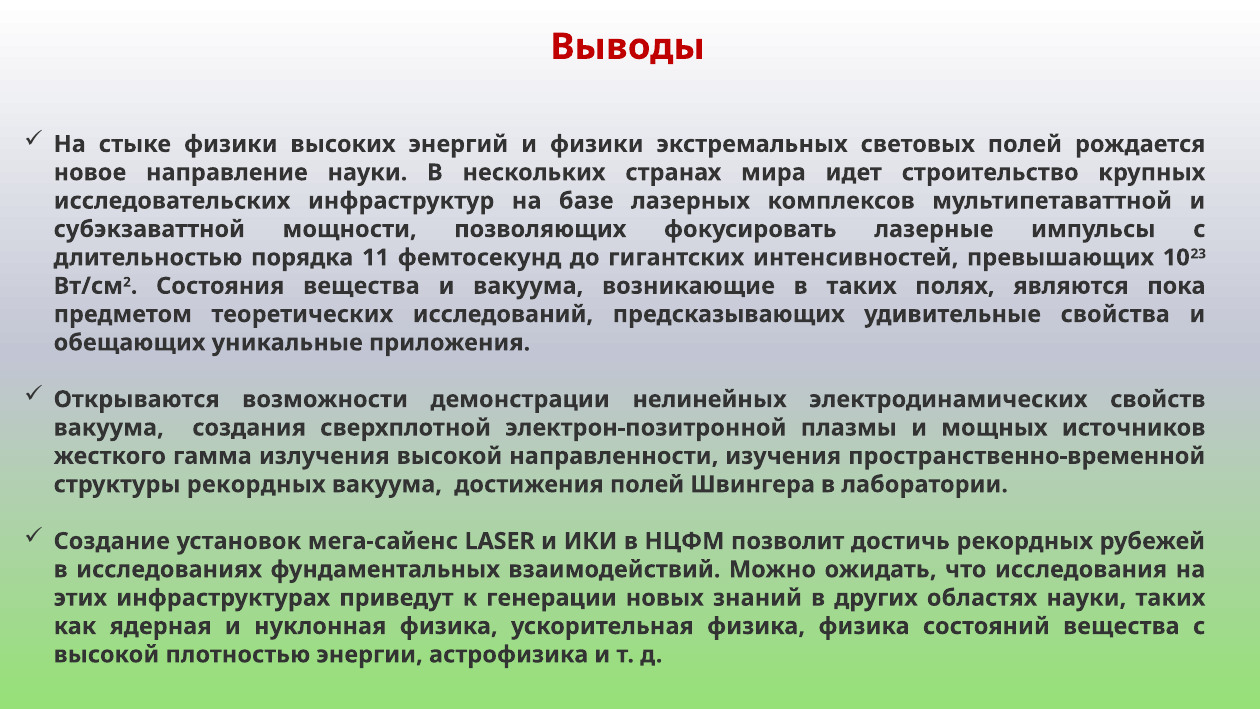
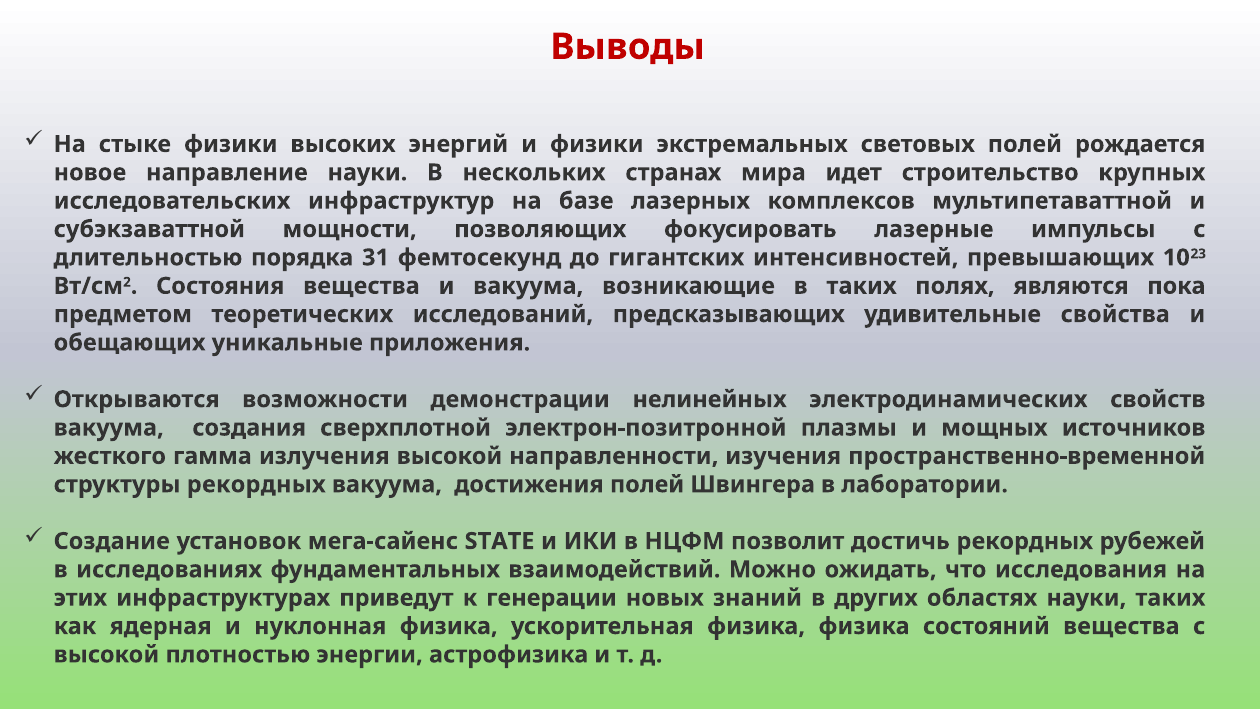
11: 11 -> 31 (376, 258)
LASER: LASER -> STATE (500, 541)
